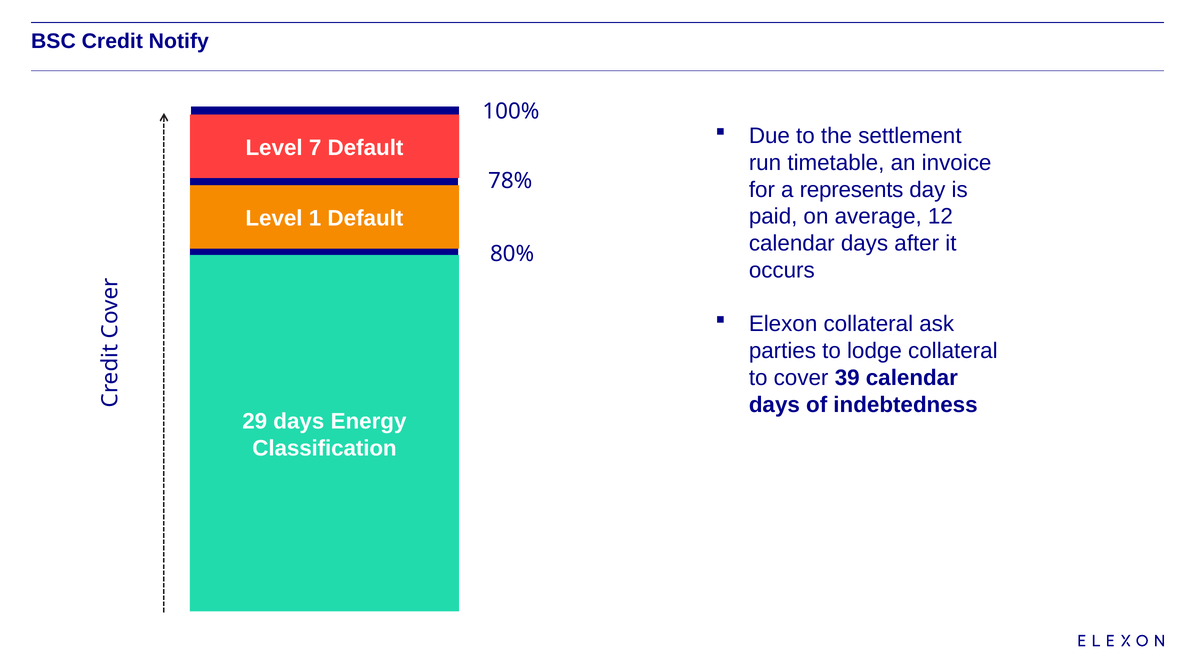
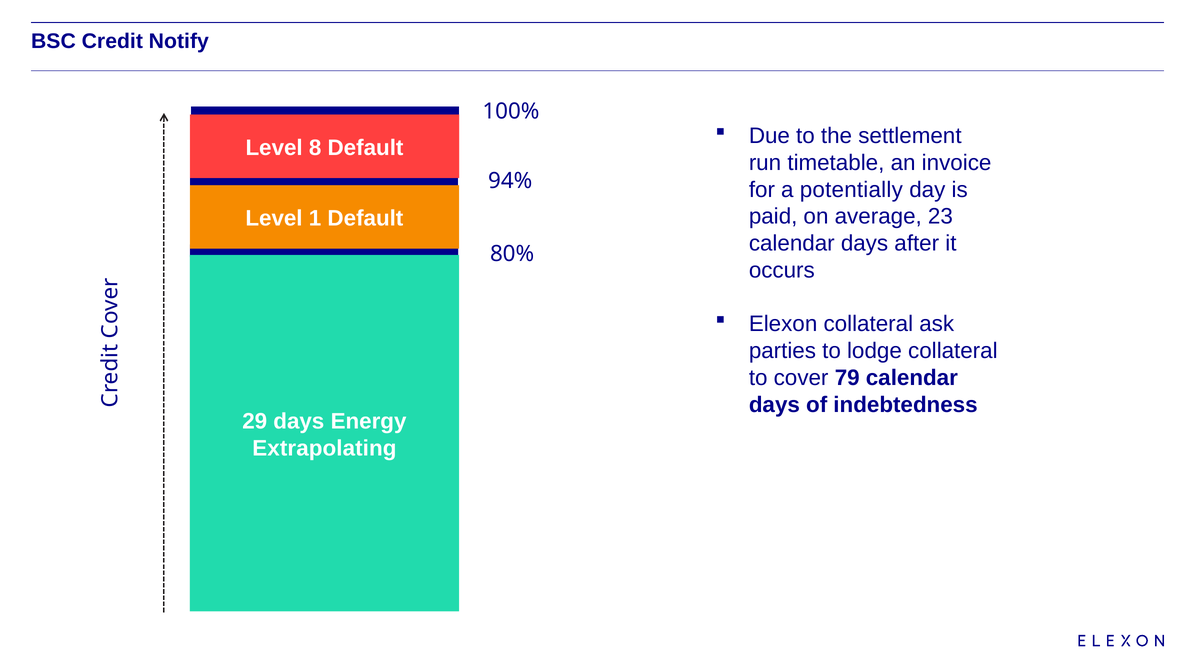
7: 7 -> 8 (315, 148)
78%: 78% -> 94% (510, 181)
represents: represents -> potentially (851, 190)
12: 12 -> 23 (940, 217)
39: 39 -> 79 (847, 378)
Classification: Classification -> Extrapolating (324, 448)
